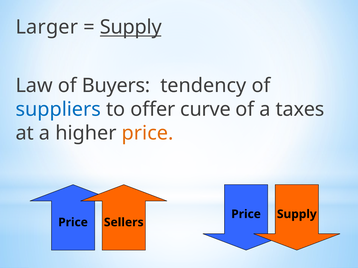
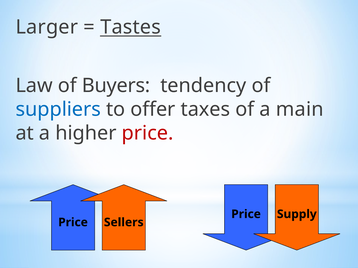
Supply: Supply -> Tastes (131, 27)
curve: curve -> taxes (205, 110)
taxes: taxes -> main (300, 110)
price colour: orange -> red (148, 133)
